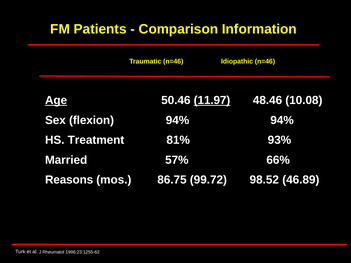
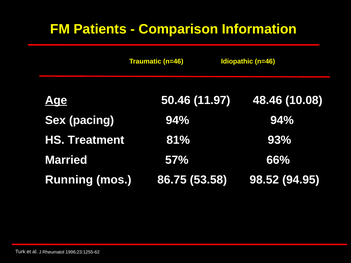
11.97 underline: present -> none (212, 100)
flexion: flexion -> pacing (92, 120)
Reasons: Reasons -> Running (69, 180)
99.72: 99.72 -> 53.58 (208, 180)
46.89: 46.89 -> 94.95 (301, 180)
